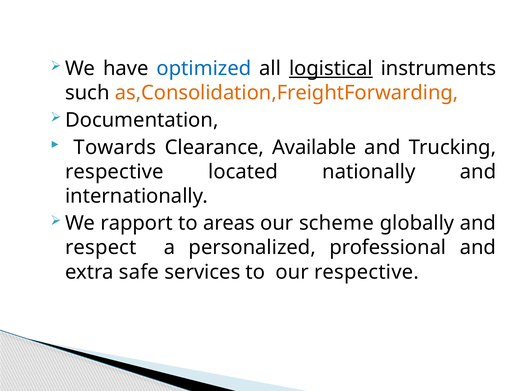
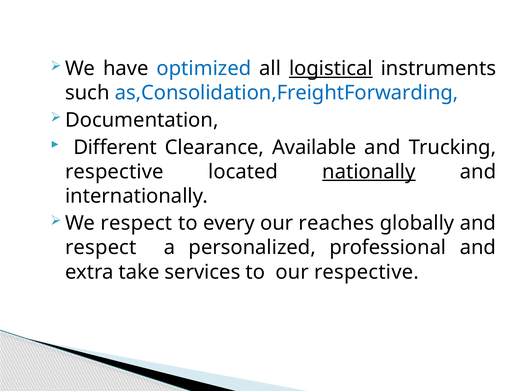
as,Consolidation,FreightForwarding colour: orange -> blue (287, 93)
Towards: Towards -> Different (115, 147)
nationally underline: none -> present (369, 172)
We rapport: rapport -> respect (136, 223)
areas: areas -> every (229, 223)
scheme: scheme -> reaches (336, 223)
safe: safe -> take (139, 272)
